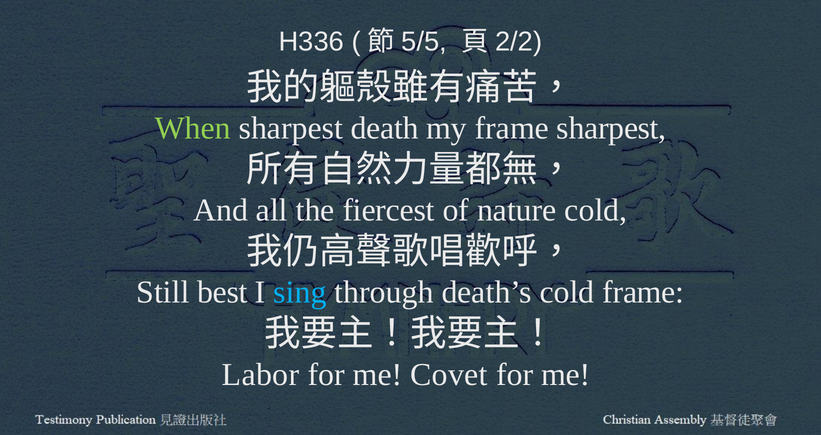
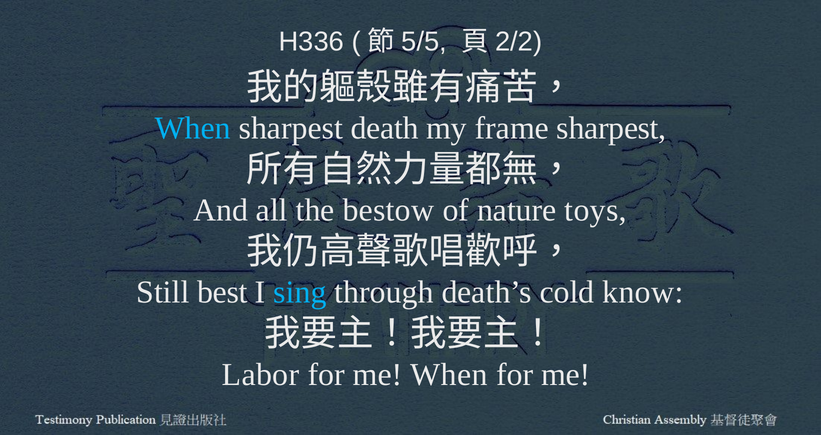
When colour: light green -> light blue (193, 128)
fiercest: fiercest -> bestow (388, 210)
nature cold: cold -> toys (596, 210)
cold frame: frame -> know (643, 293)
me Covet: Covet -> When (449, 375)
